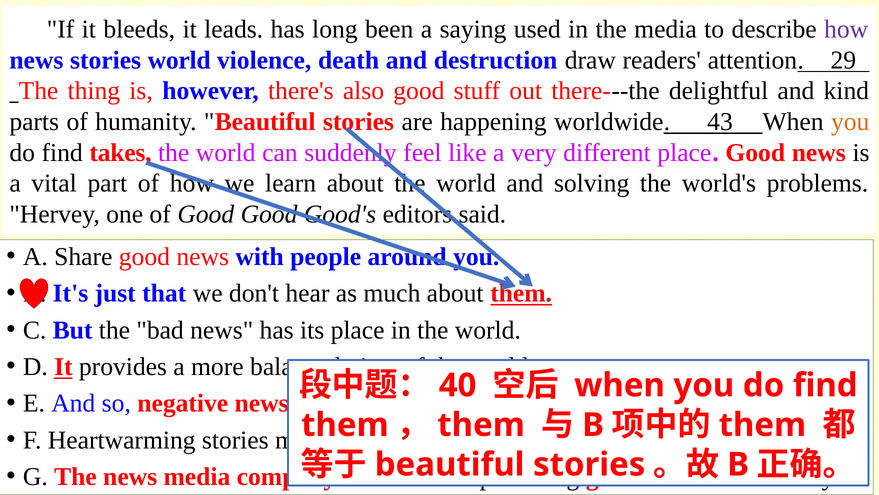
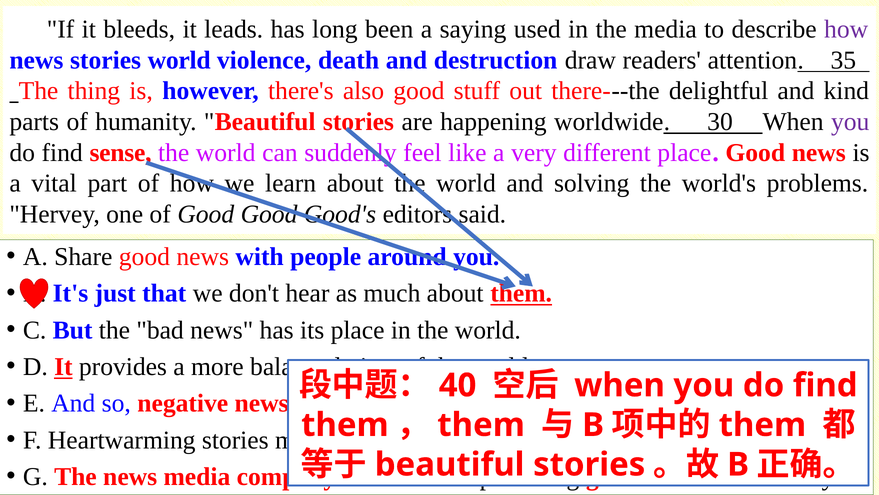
29: 29 -> 35 (843, 60)
43: 43 -> 30 (720, 122)
you colour: orange -> purple (850, 122)
takes: takes -> sense (121, 152)
